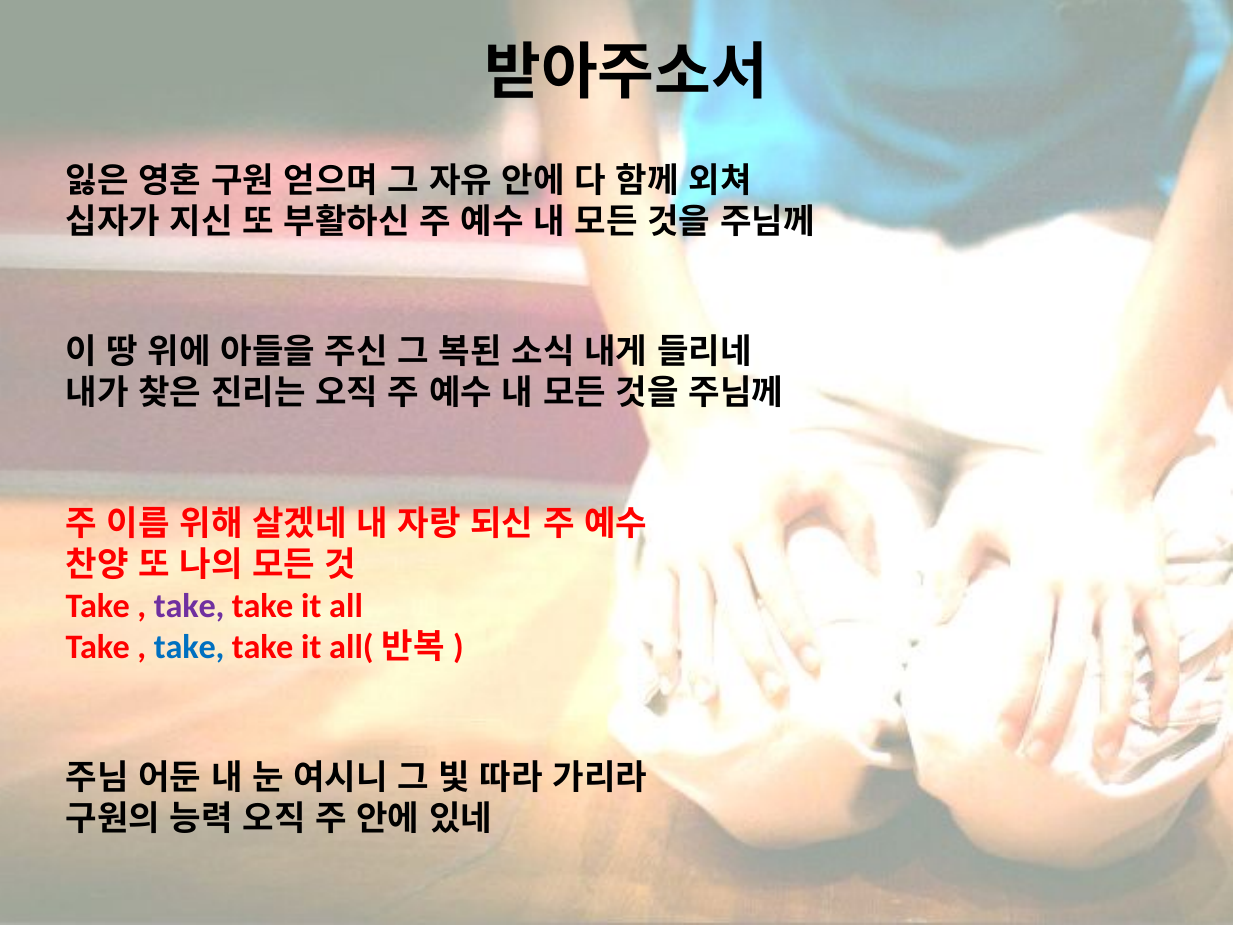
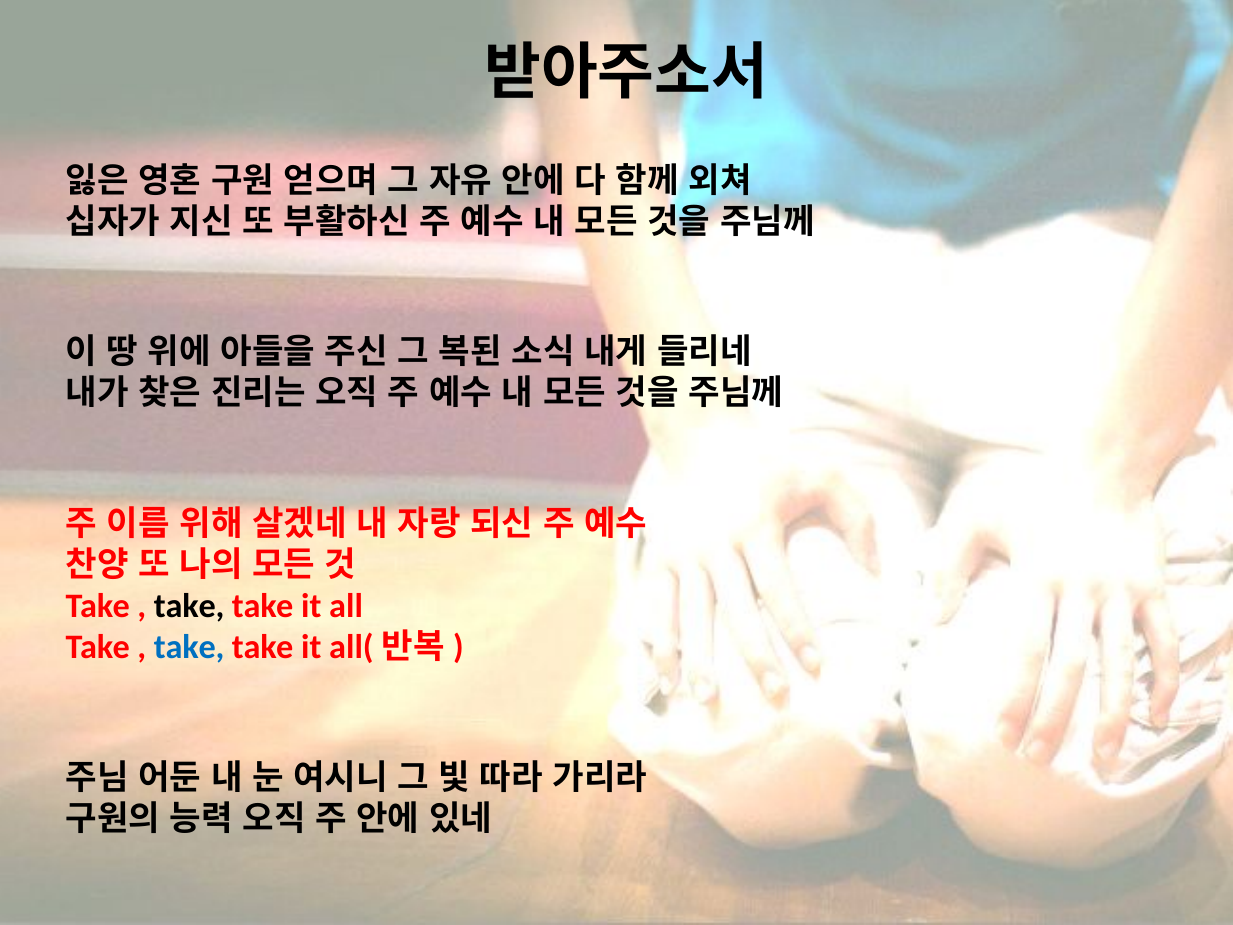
take colour: purple -> black (189, 606)
